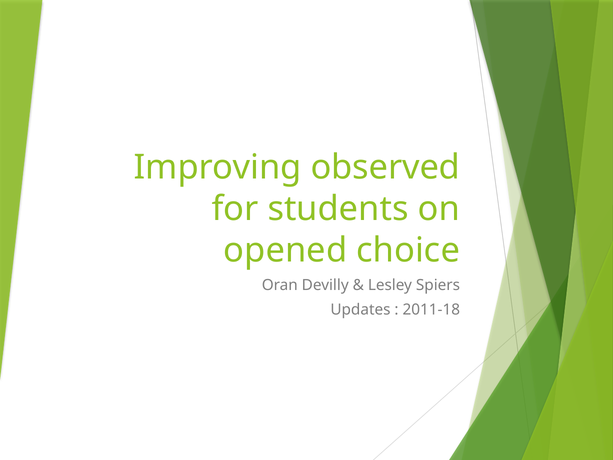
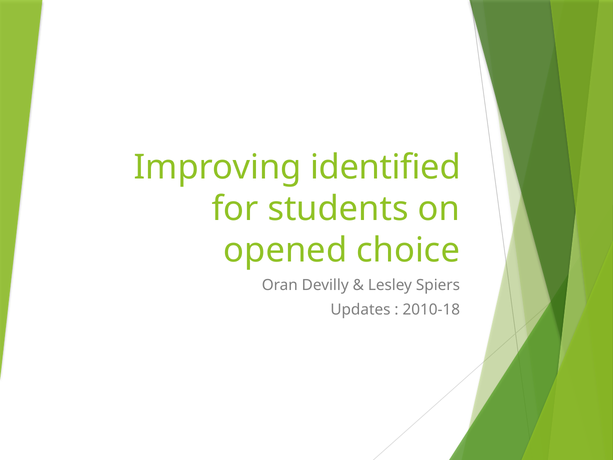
observed: observed -> identified (385, 167)
2011-18: 2011-18 -> 2010-18 (431, 310)
